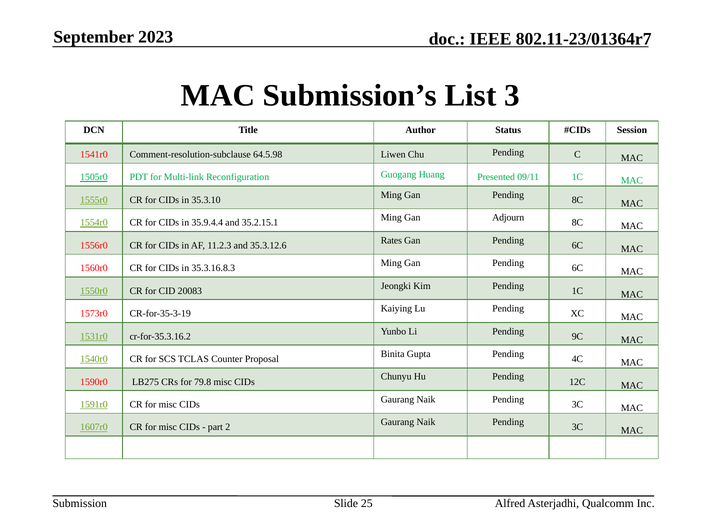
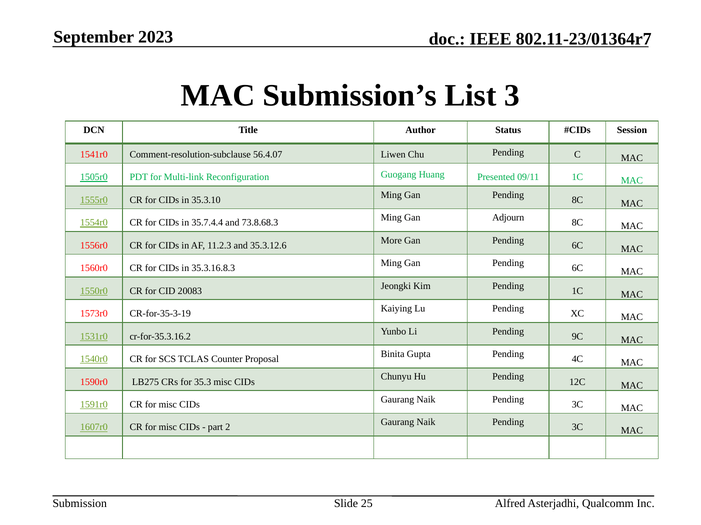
64.5.98: 64.5.98 -> 56.4.07 (268, 155)
35.9.4.4: 35.9.4.4 -> 35.7.4.4 (207, 223)
35.2.15.1: 35.2.15.1 -> 73.8.68.3 (260, 223)
Rates: Rates -> More (391, 241)
79.8: 79.8 -> 35.3 (203, 382)
